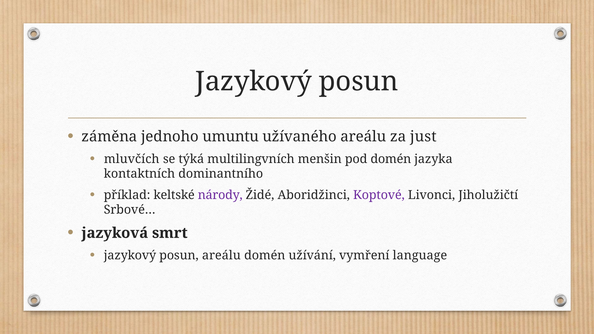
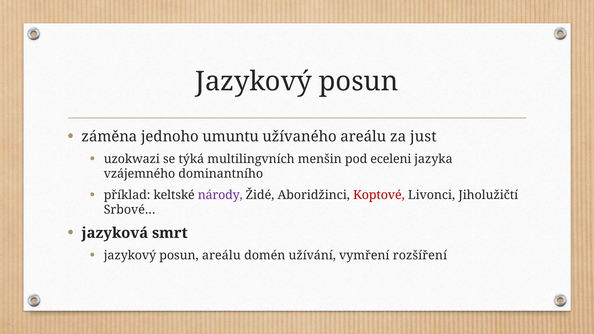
mluvčích: mluvčích -> uzokwazi (132, 159)
pod domén: domén -> eceleni (391, 159)
kontaktních: kontaktních -> vzájemného (139, 174)
Koptové colour: purple -> red (379, 195)
language: language -> rozšíření (420, 255)
